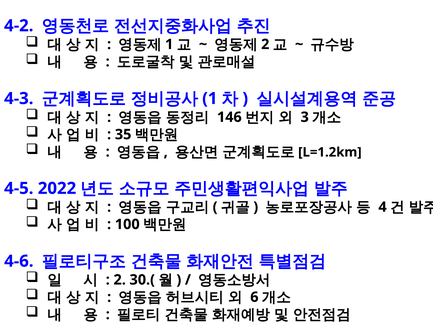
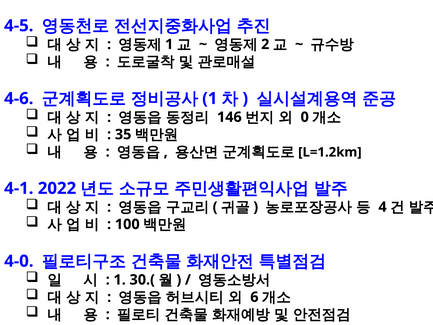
4-2: 4-2 -> 4-5 (19, 26)
4-3: 4-3 -> 4-6 (19, 98)
3: 3 -> 0 (305, 117)
4-5: 4-5 -> 4-1 (19, 188)
4-6: 4-6 -> 4-0 (19, 261)
2: 2 -> 1 (120, 280)
